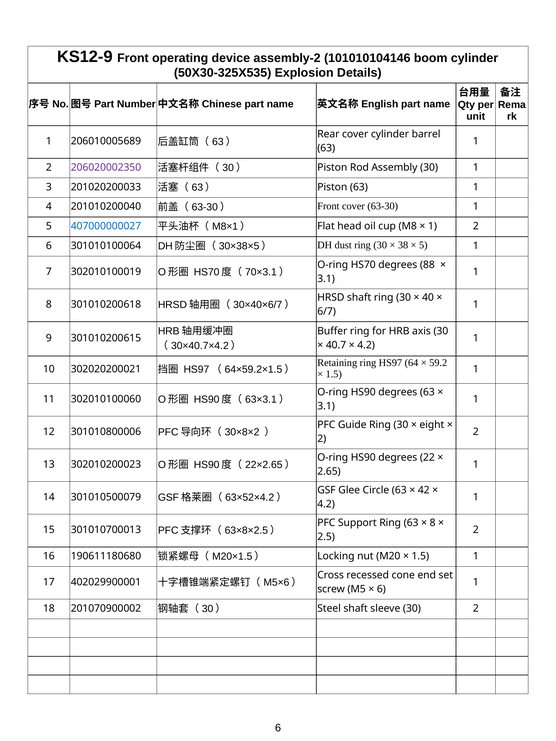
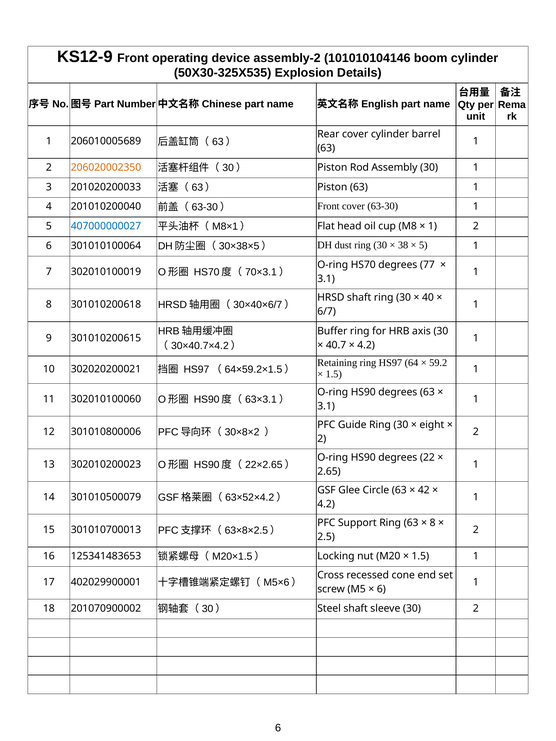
206020002350 colour: purple -> orange (106, 167)
88: 88 -> 77 (427, 265)
190611180680: 190611180680 -> 125341483653 (106, 556)
